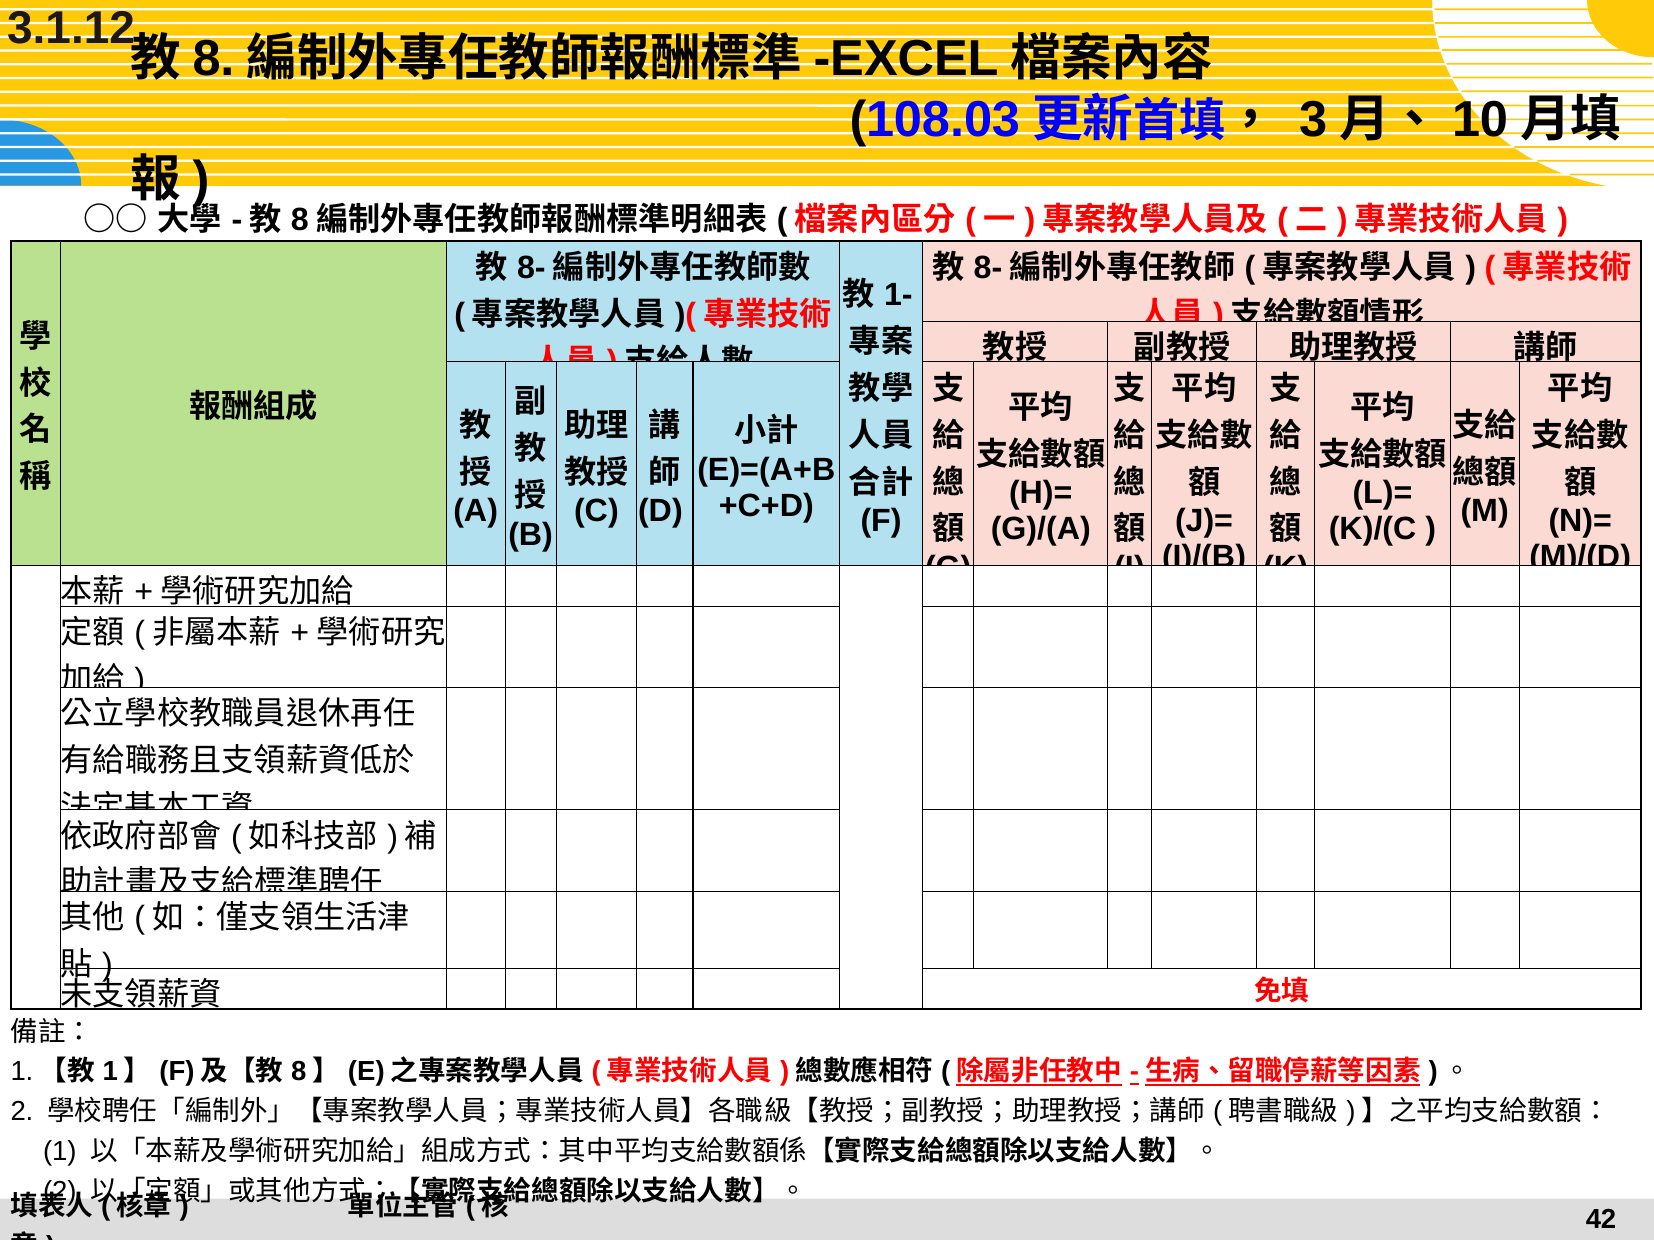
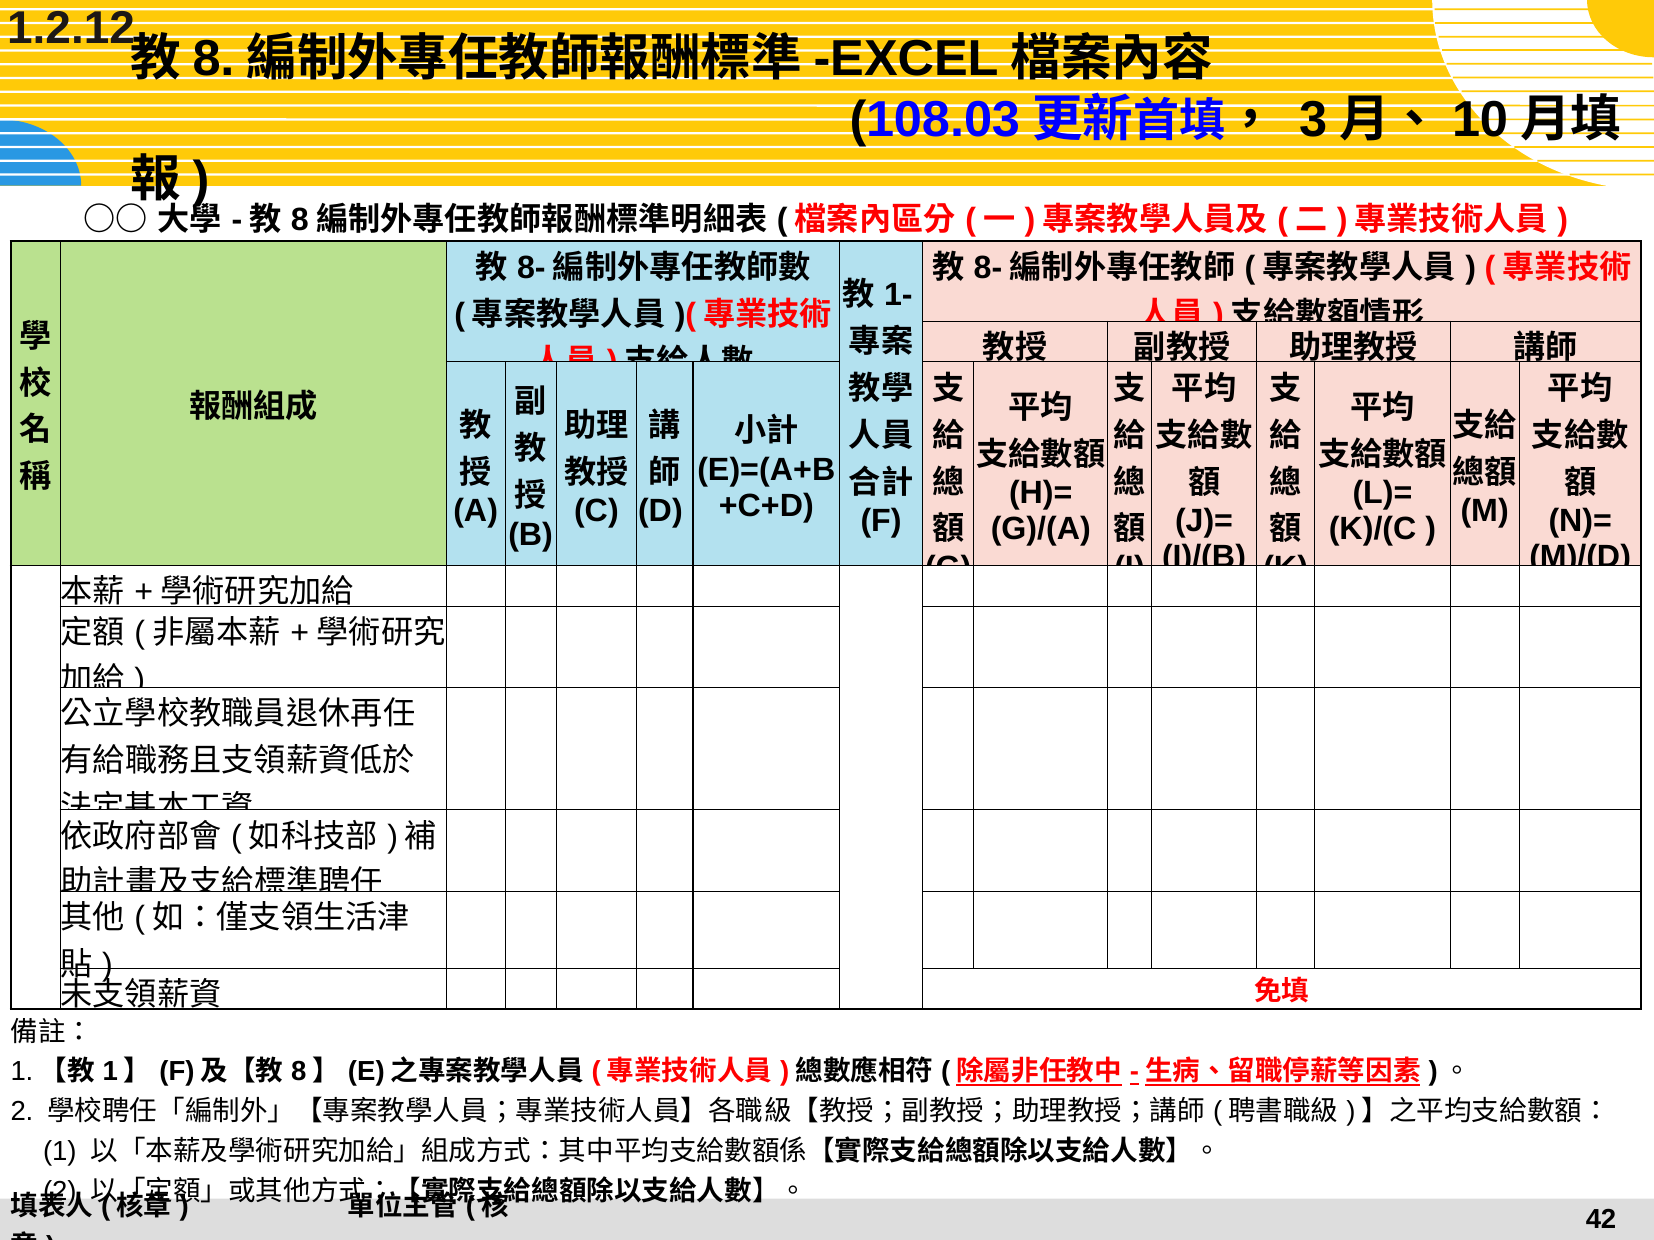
3.1.12: 3.1.12 -> 1.2.12 (71, 28)
